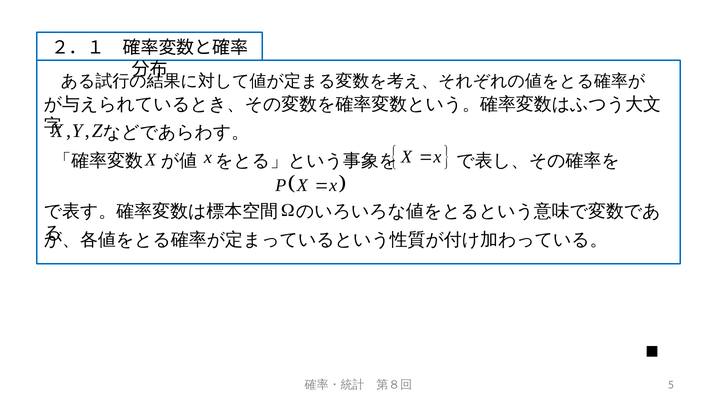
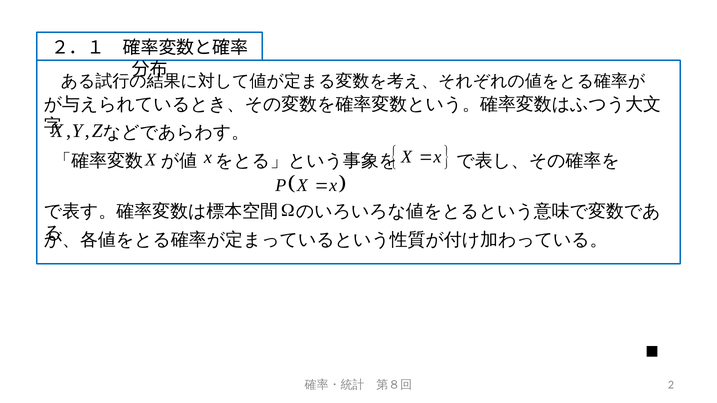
5: 5 -> 2 (671, 385)
